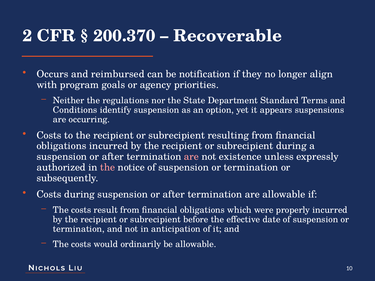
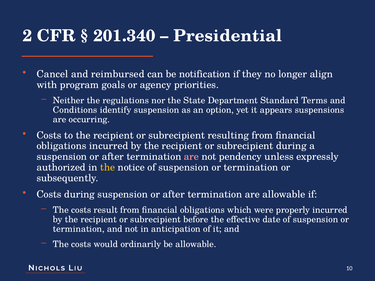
200.370: 200.370 -> 201.340 (124, 36)
Recoverable: Recoverable -> Presidential (228, 36)
Occurs: Occurs -> Cancel (52, 74)
existence: existence -> pendency (240, 157)
the colour: pink -> yellow (108, 167)
